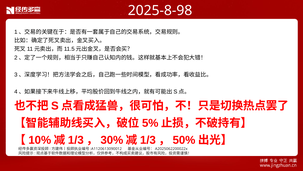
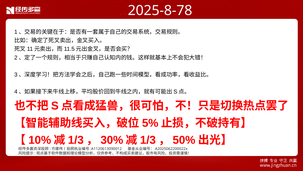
2025-8-98: 2025-8-98 -> 2025-8-78 (160, 10)
